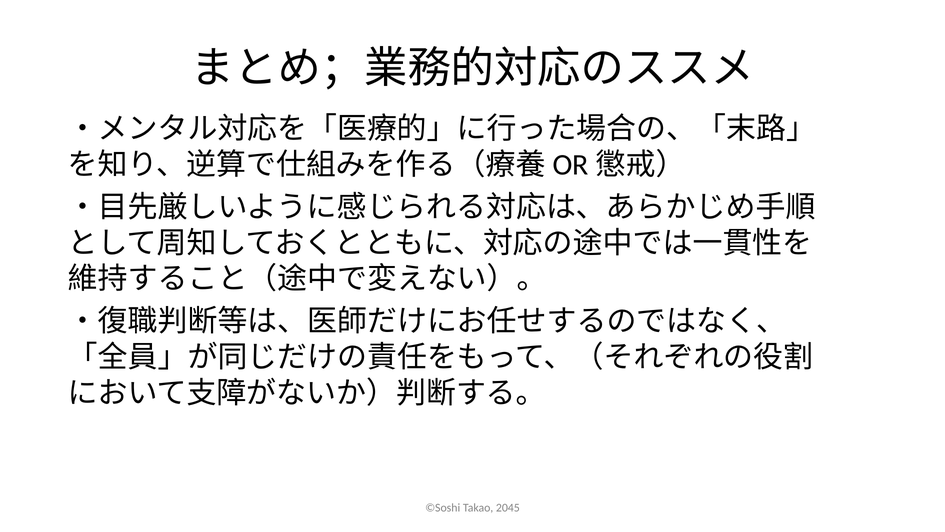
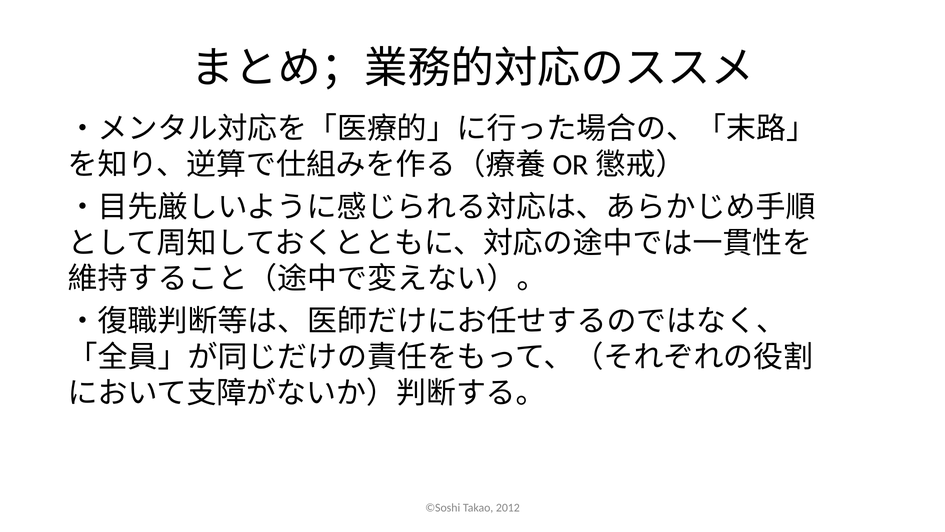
2045: 2045 -> 2012 (508, 508)
